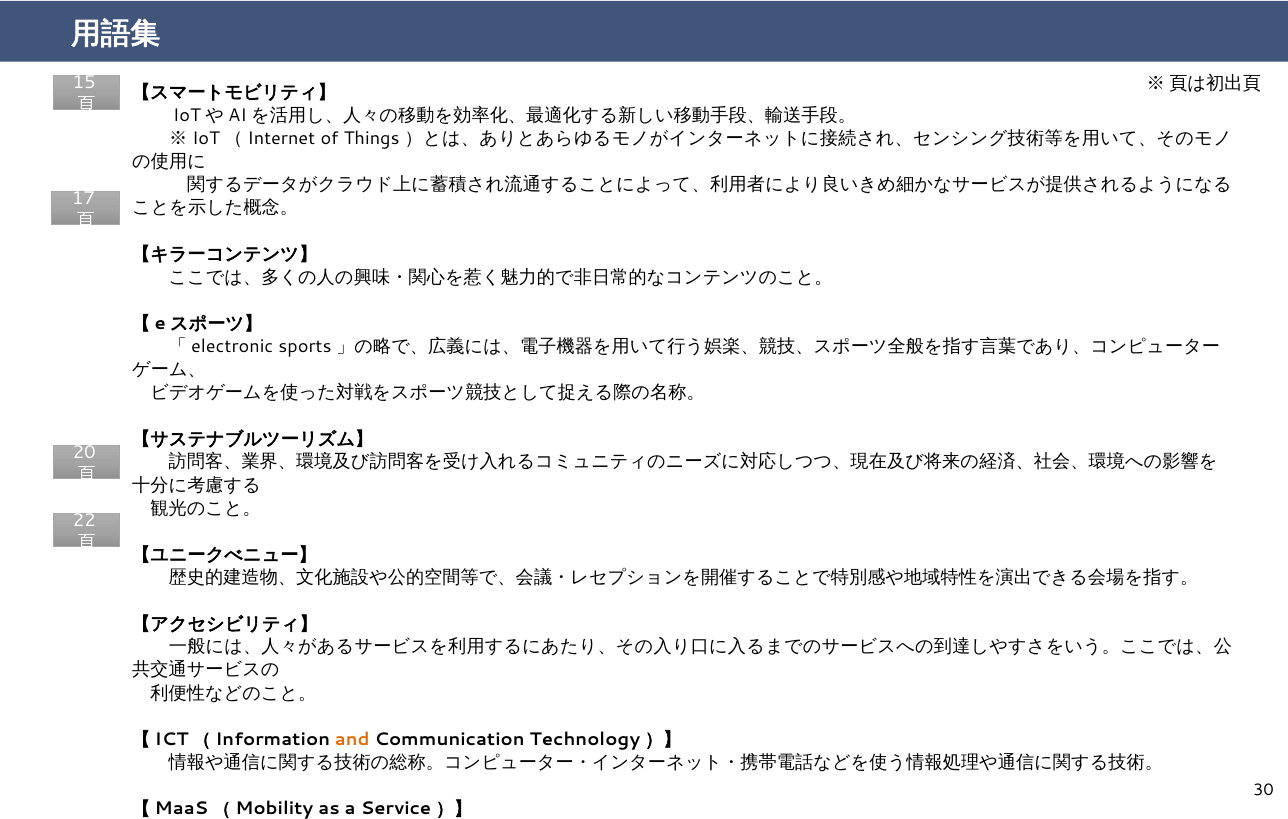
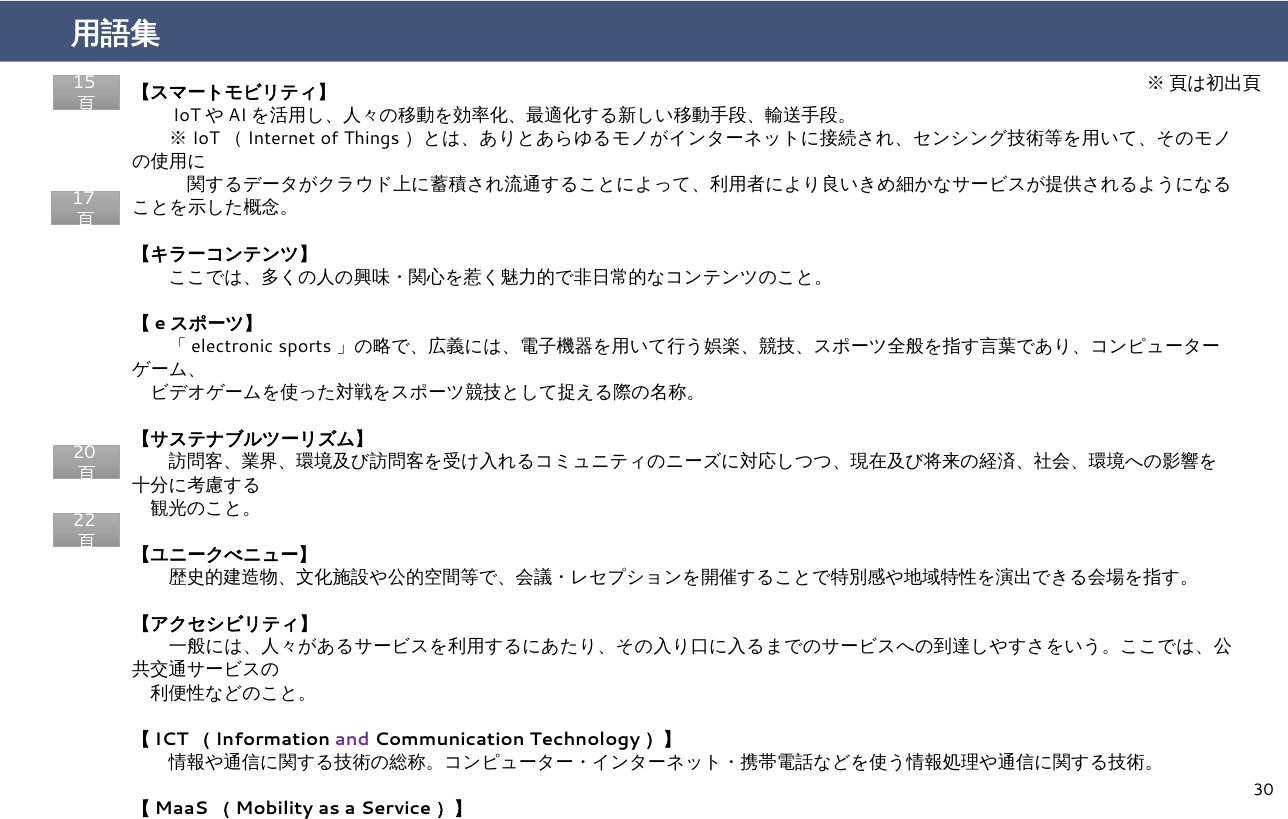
and colour: orange -> purple (352, 740)
